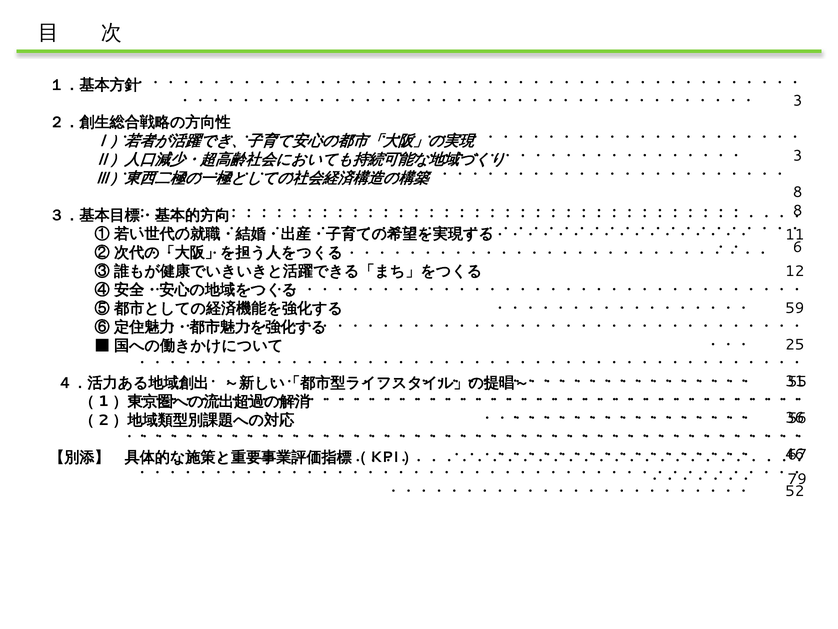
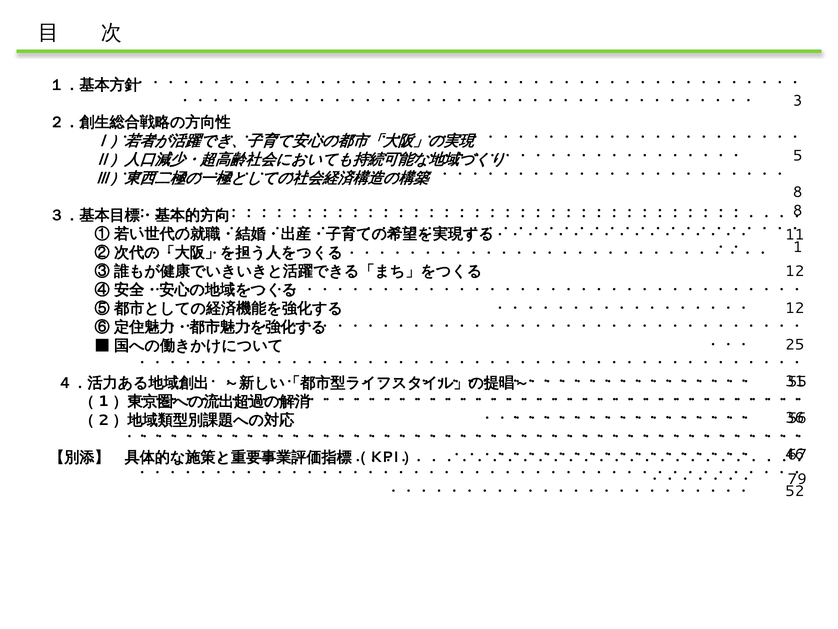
3: 3 -> 5 (798, 156)
6: 6 -> 1 (798, 247)
59: 59 -> 12 (795, 308)
